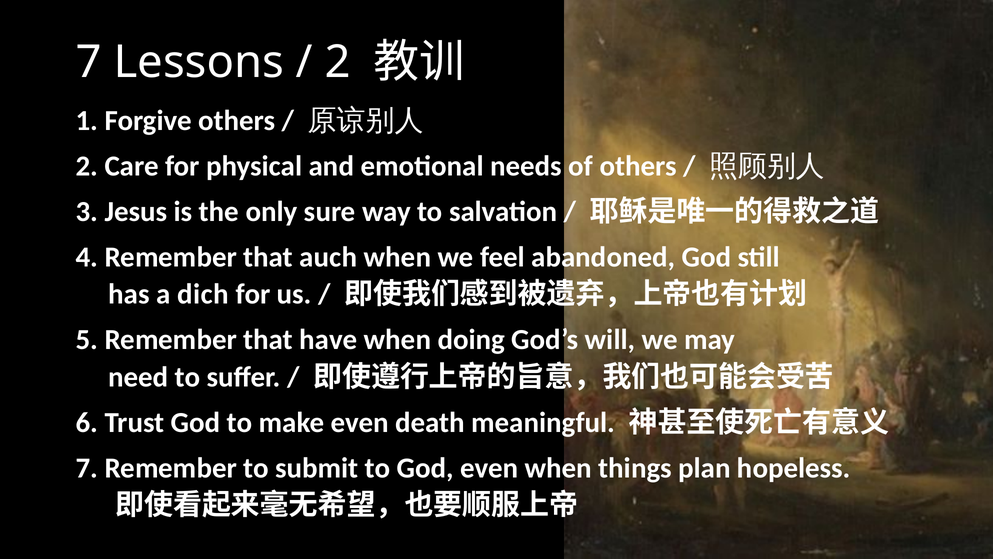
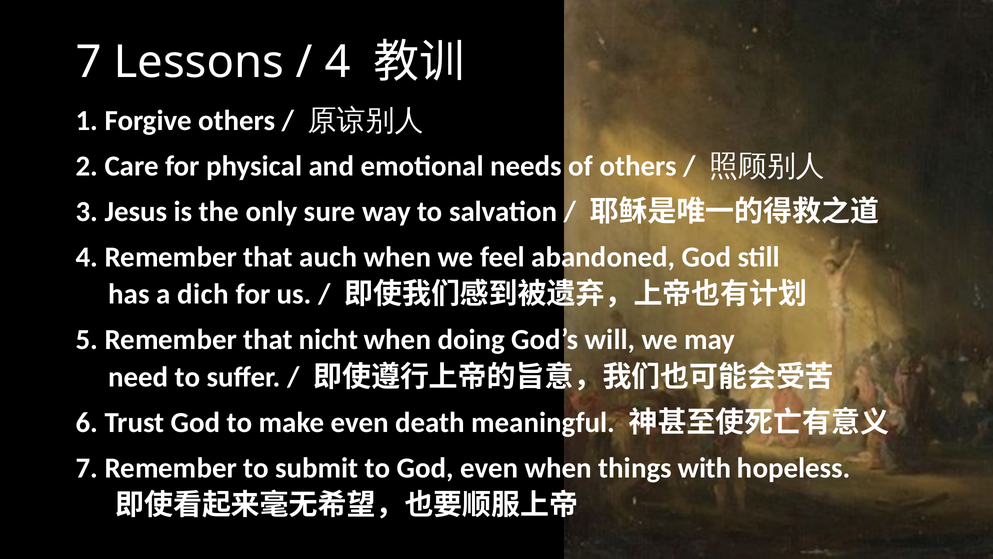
2: 2 -> 4 (338, 62)
have: have -> nicht (329, 339)
plan: plan -> with (705, 468)
